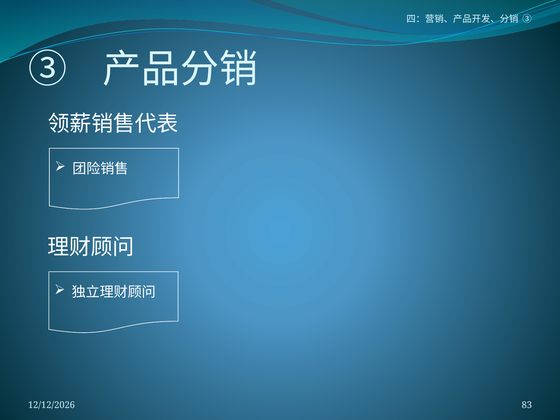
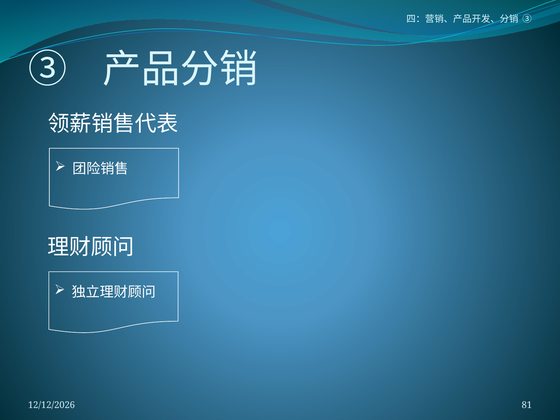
83: 83 -> 81 (527, 405)
